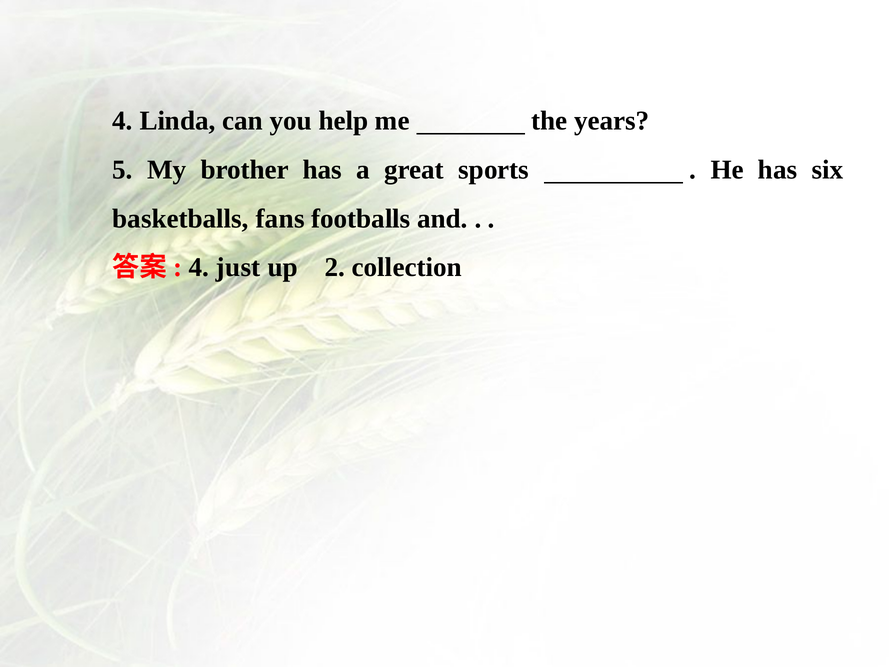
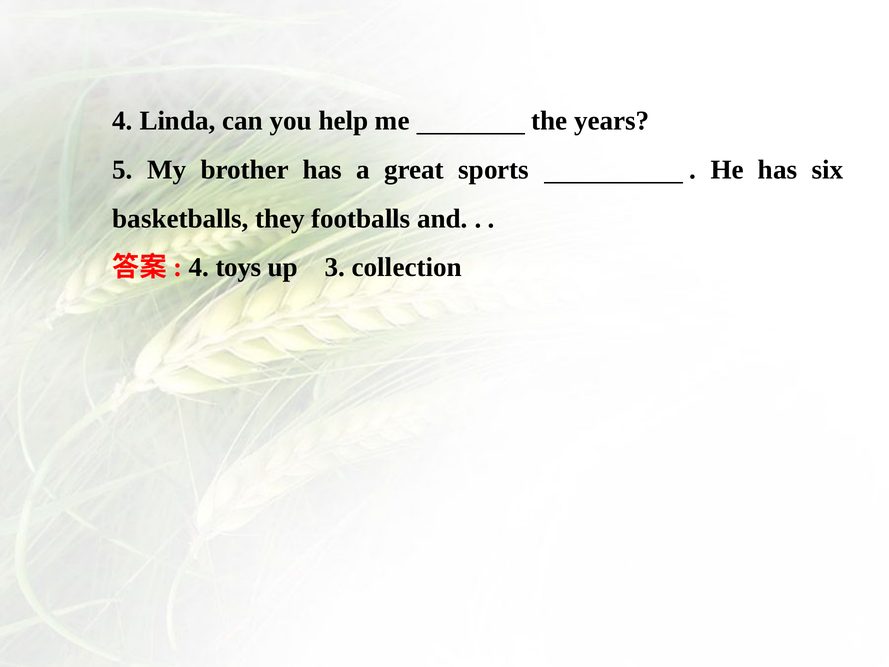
fans: fans -> they (280, 219)
just: just -> toys (239, 267)
2: 2 -> 3 (335, 267)
